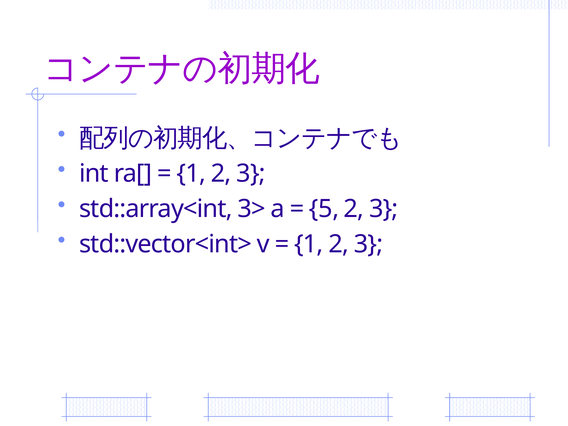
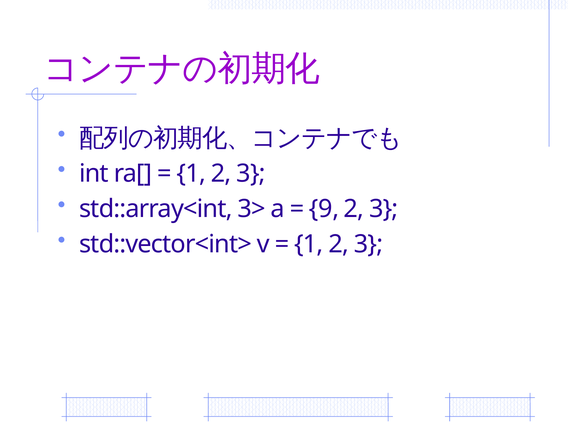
5: 5 -> 9 (324, 209)
